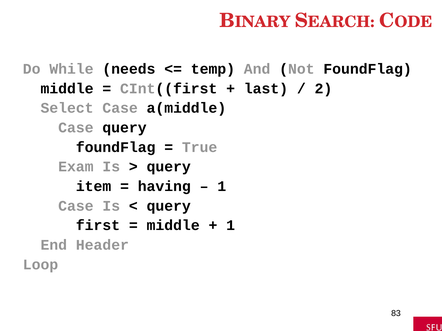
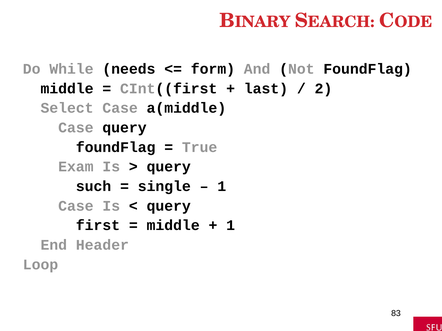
temp: temp -> form (213, 69)
item: item -> such (94, 187)
having: having -> single (164, 187)
